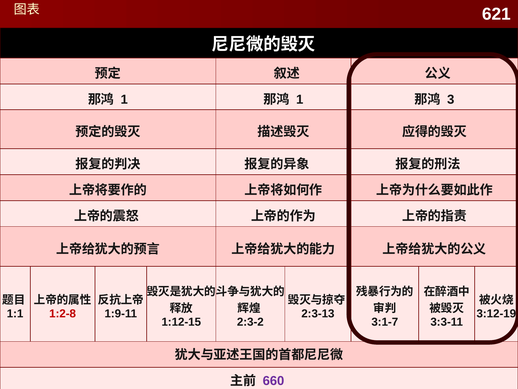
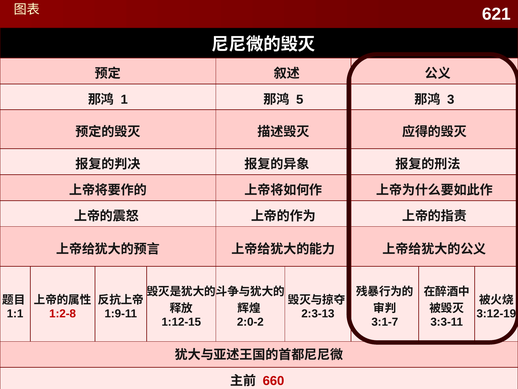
1: 1 -> 5 (300, 99)
2:3-2: 2:3-2 -> 2:0-2 (250, 322)
660 colour: purple -> red (273, 380)
